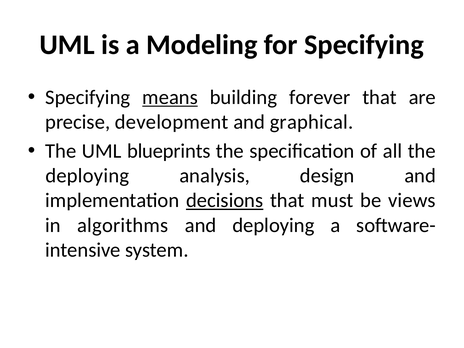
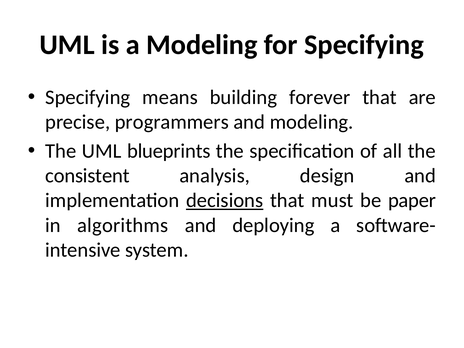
means underline: present -> none (170, 97)
development: development -> programmers (172, 122)
and graphical: graphical -> modeling (312, 122)
deploying: deploying -> consistent (87, 176)
views: views -> paper (412, 200)
